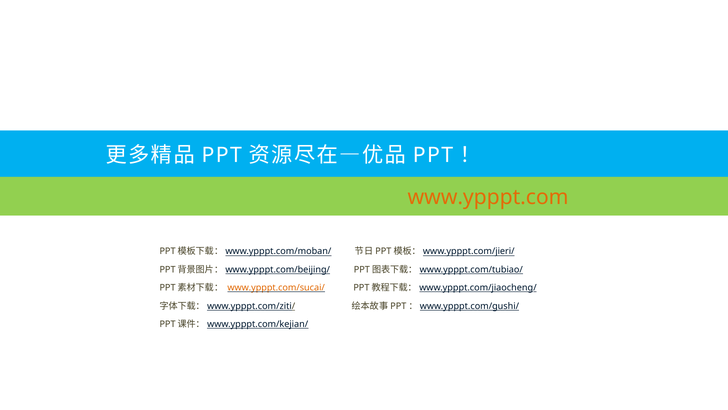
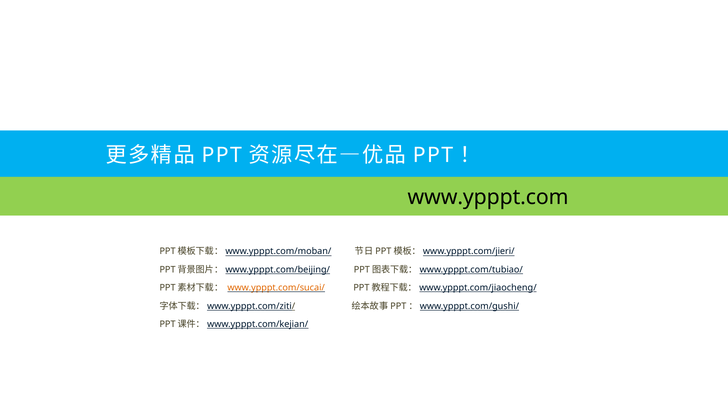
www.ypppt.com colour: orange -> black (488, 197)
